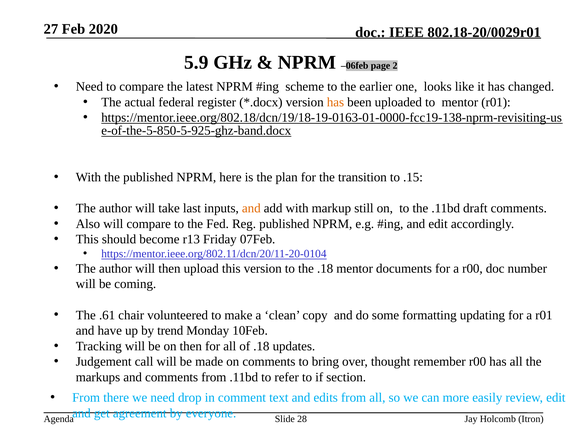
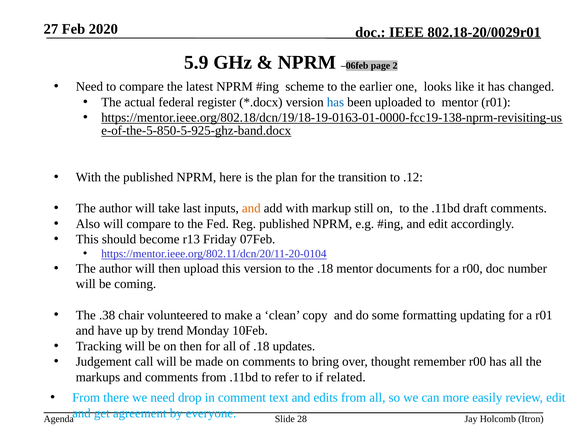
has colour: orange -> blue (335, 102)
.15: .15 -> .12 (413, 177)
.61: .61 -> .38 (107, 315)
section: section -> related (346, 377)
